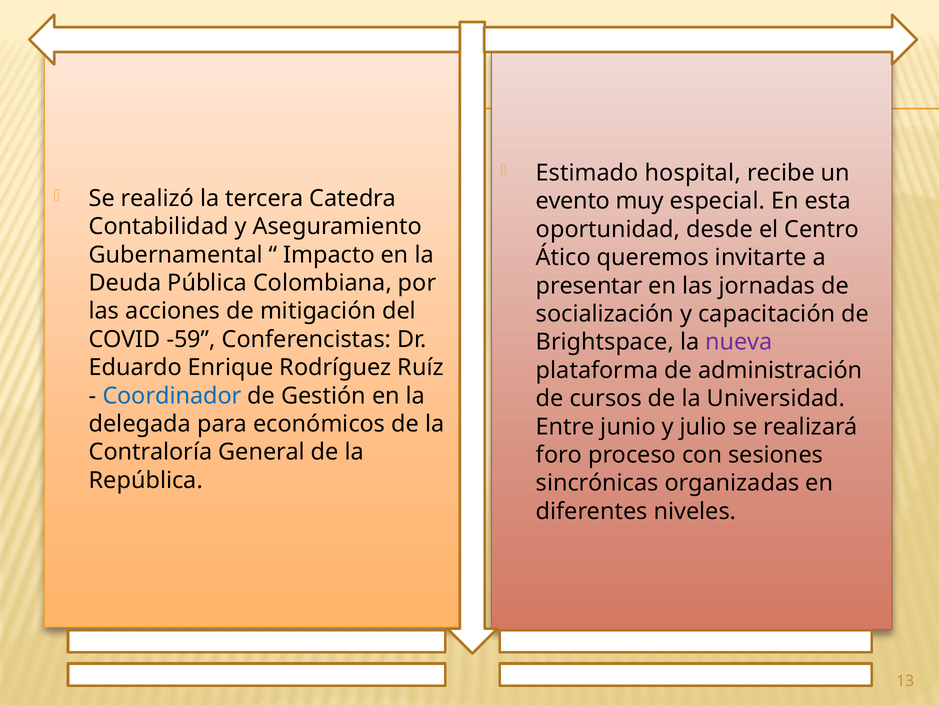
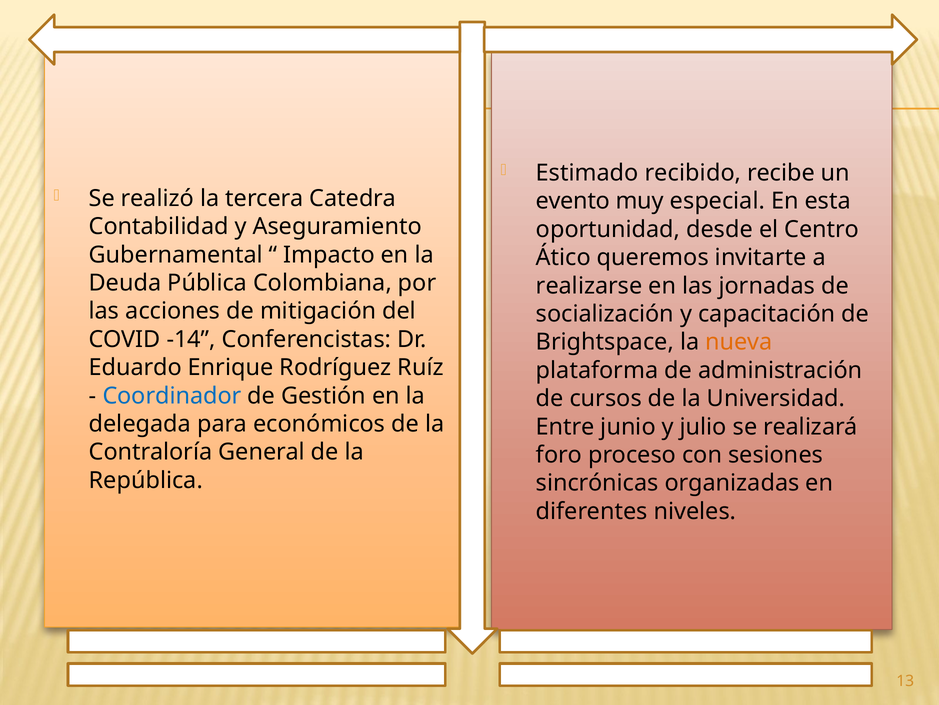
hospital: hospital -> recibido (693, 173)
presentar: presentar -> realizarse (589, 285)
-59: -59 -> -14 (191, 339)
nueva colour: purple -> orange (739, 342)
